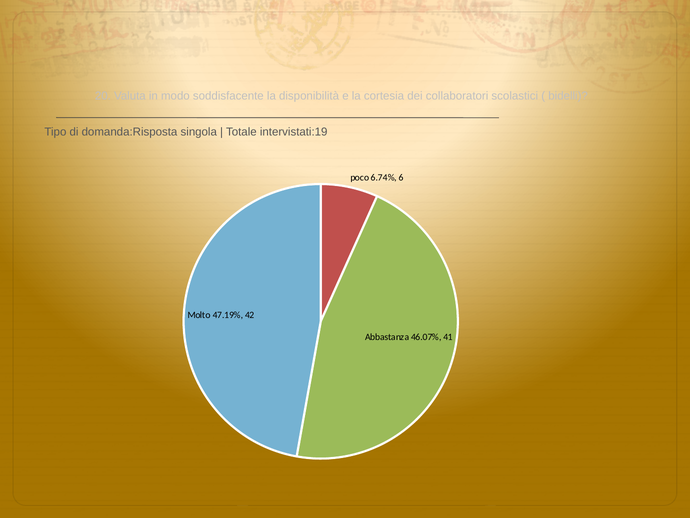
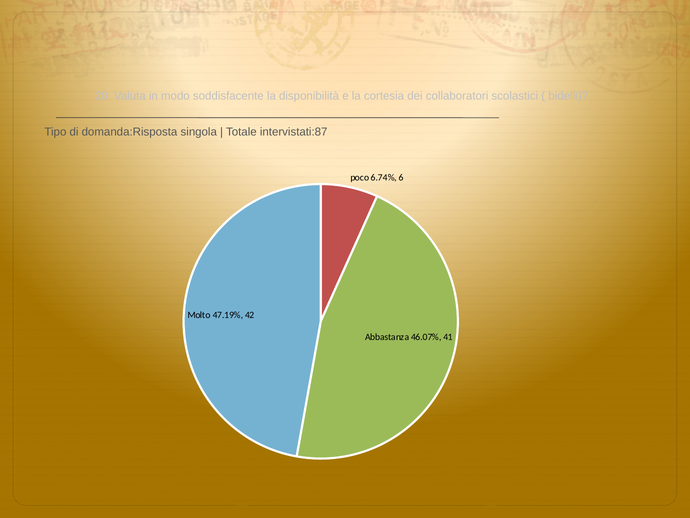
intervistati:19: intervistati:19 -> intervistati:87 (294, 132)
